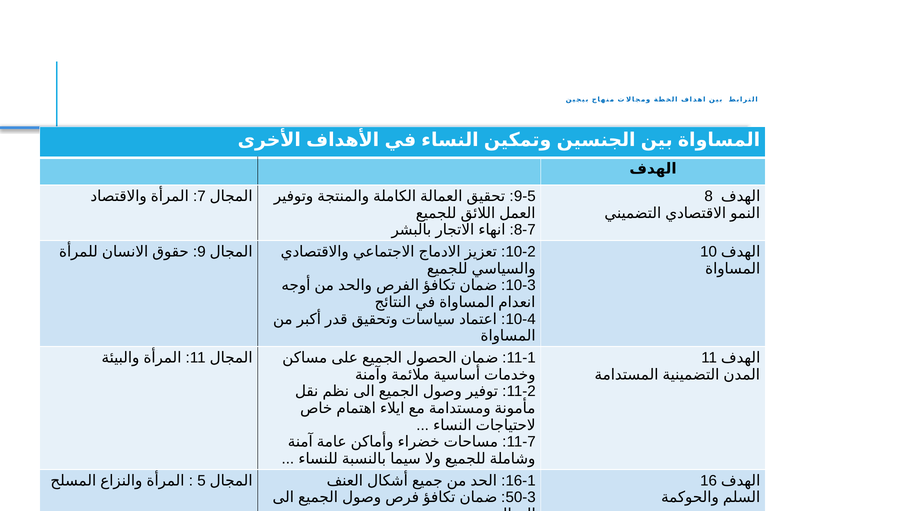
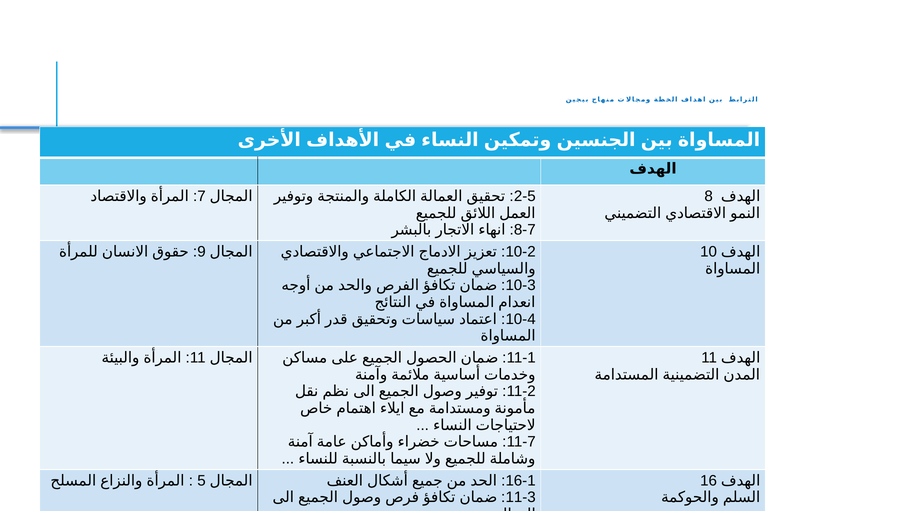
9-5: 9-5 -> 2-5 (525, 196)
50-3: 50-3 -> 11-3 (521, 497)
